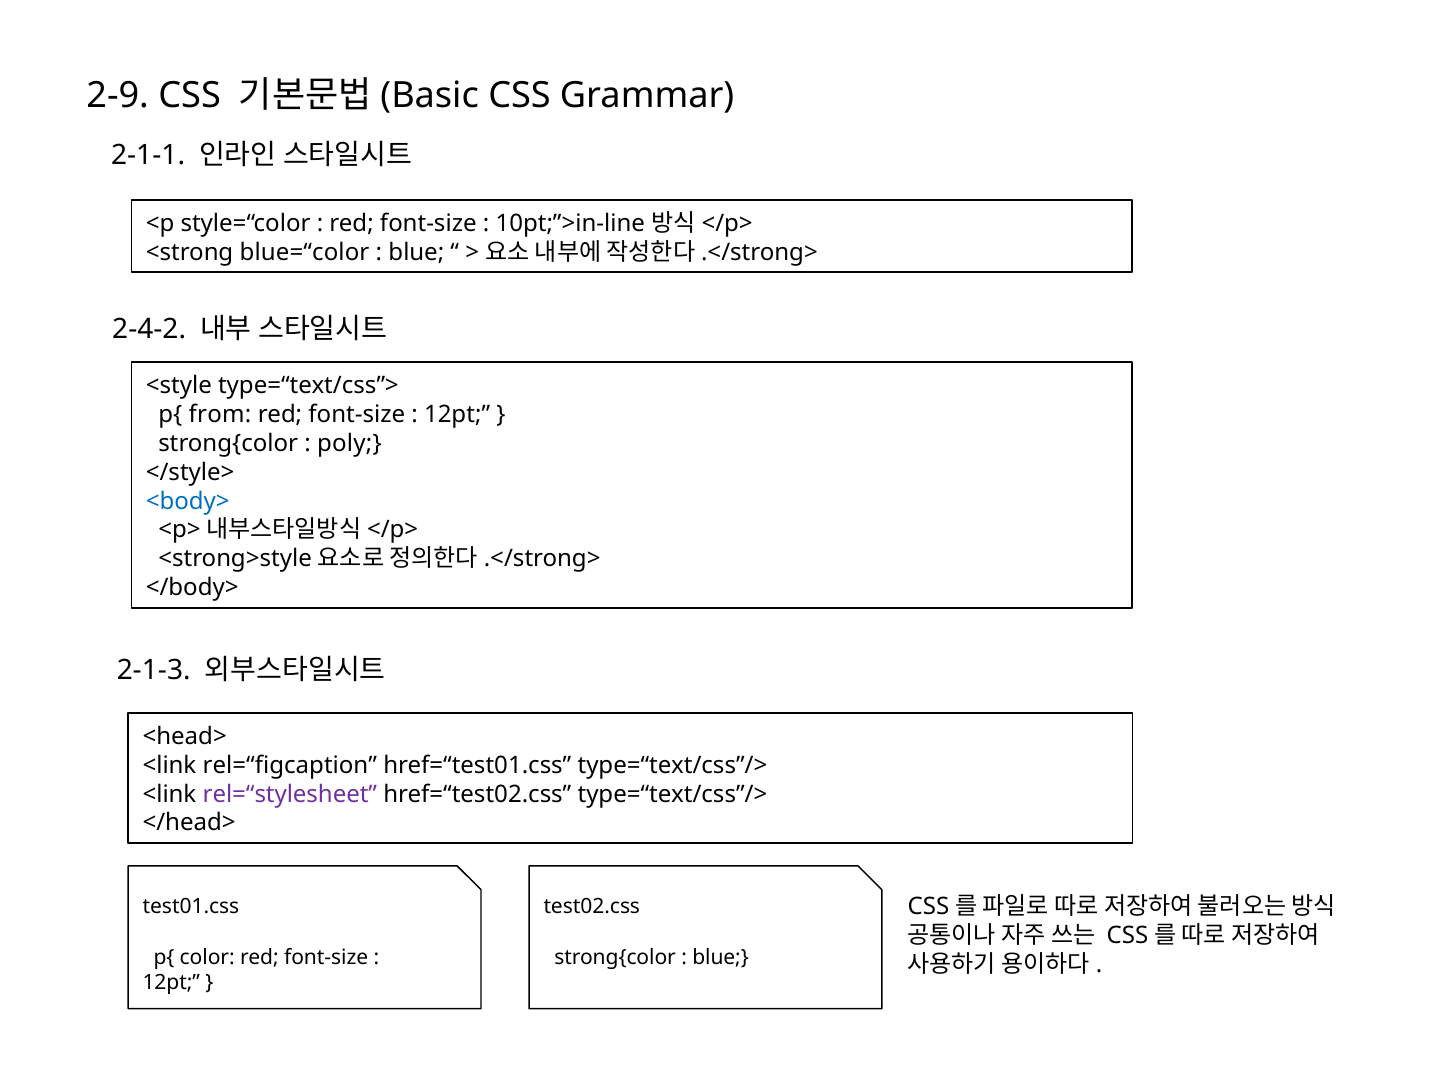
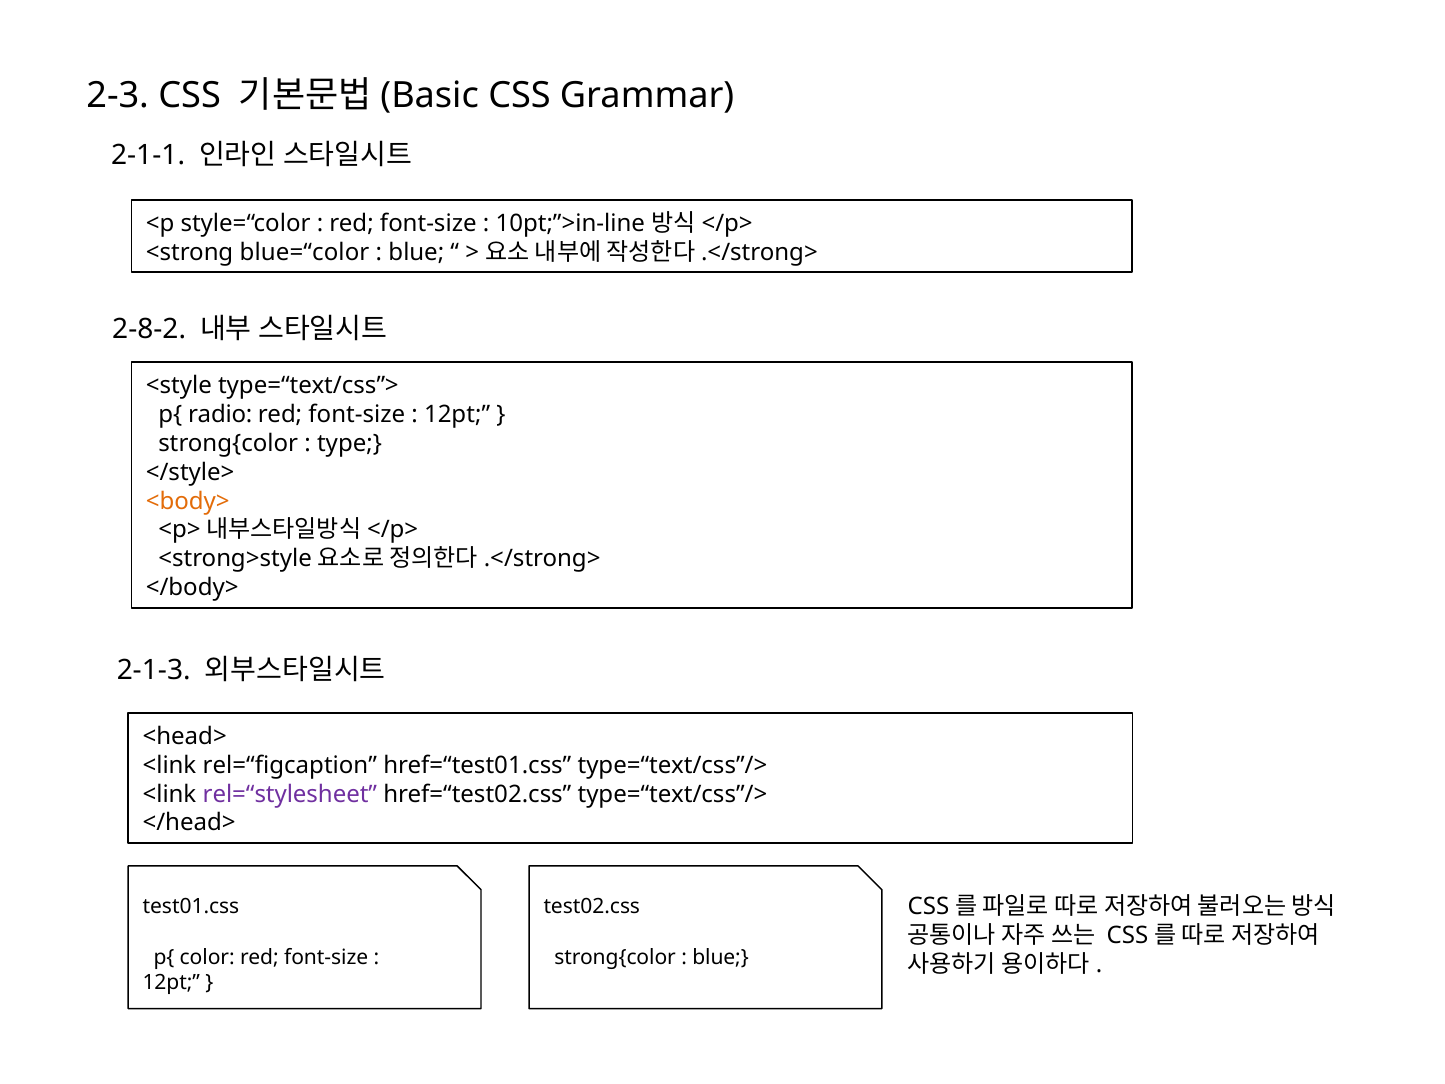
2-9: 2-9 -> 2-3 (118, 95)
2-4-2: 2-4-2 -> 2-8-2 (149, 329)
from: from -> radio (220, 414)
poly: poly -> type (350, 443)
<body> colour: blue -> orange (188, 501)
